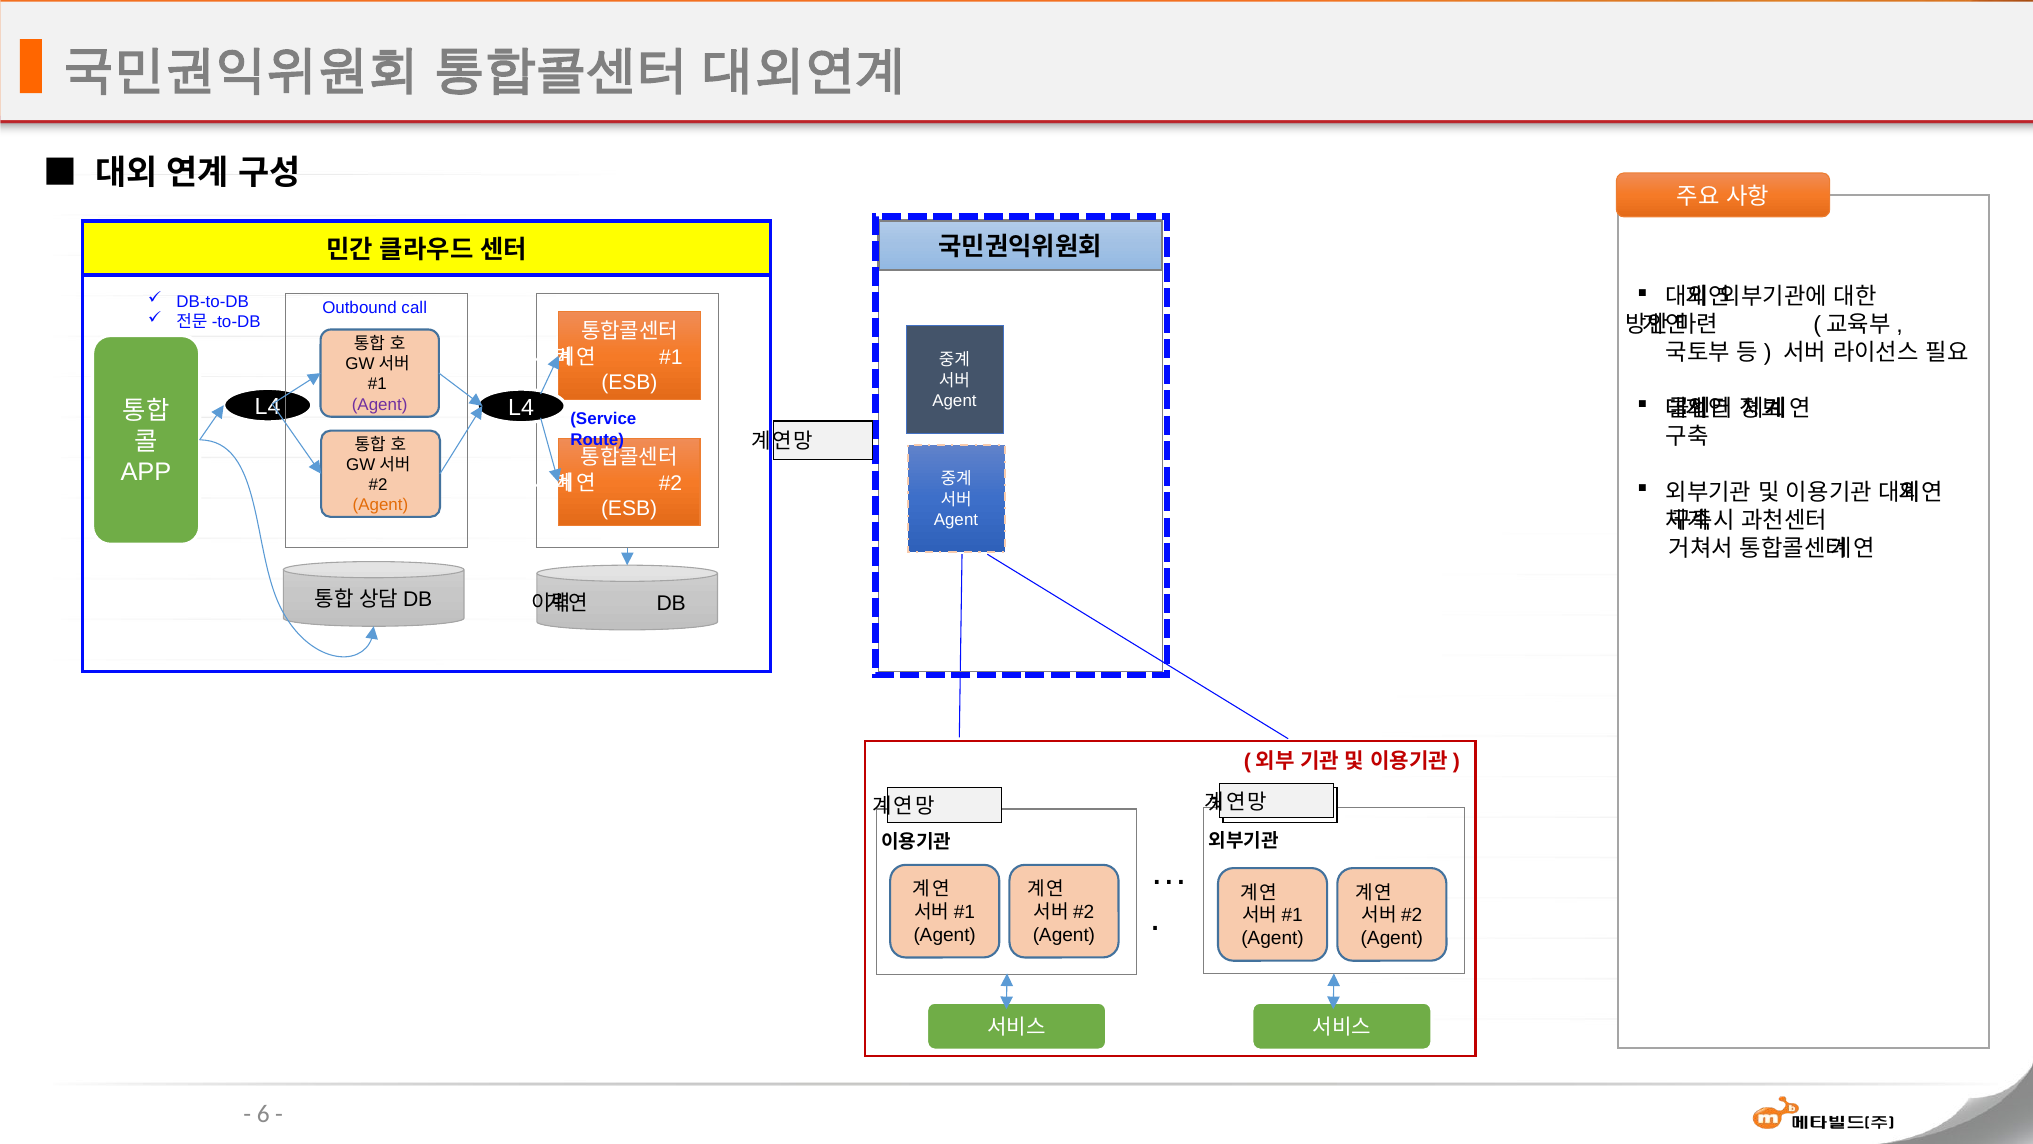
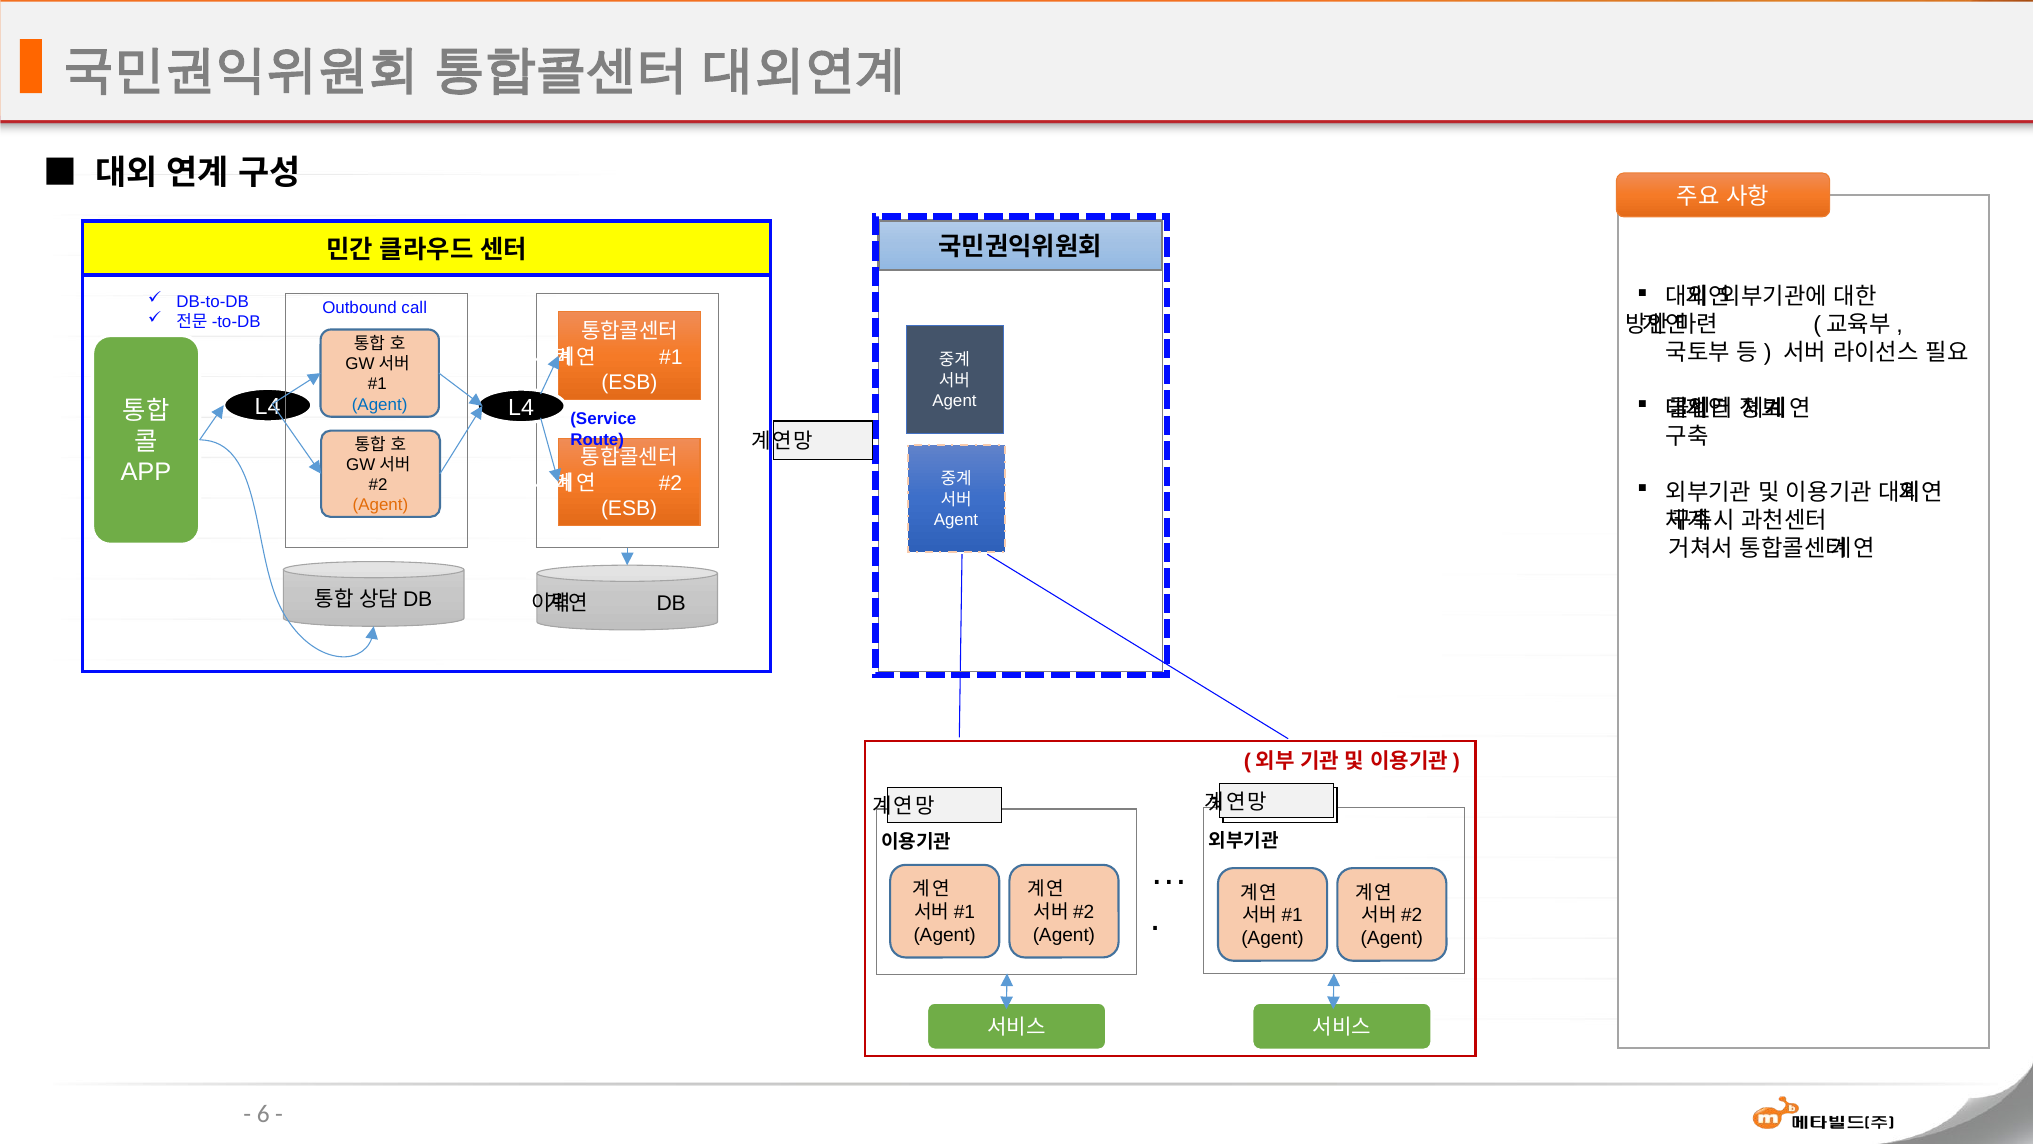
Agent colour: purple -> blue (380, 405)
